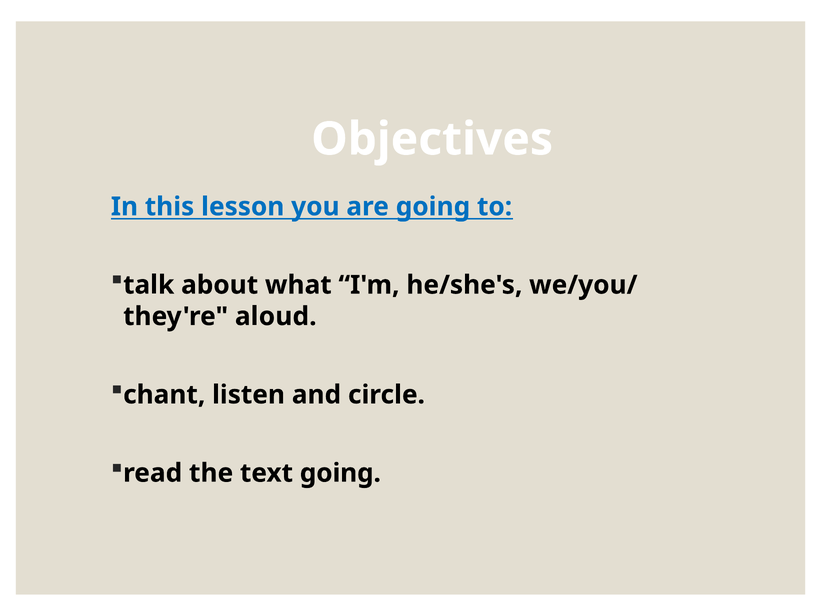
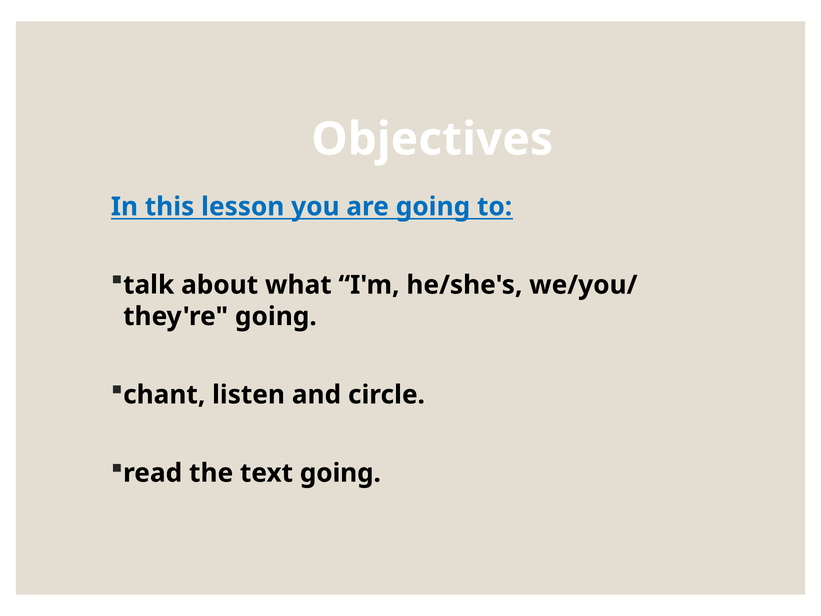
they're aloud: aloud -> going (276, 316)
